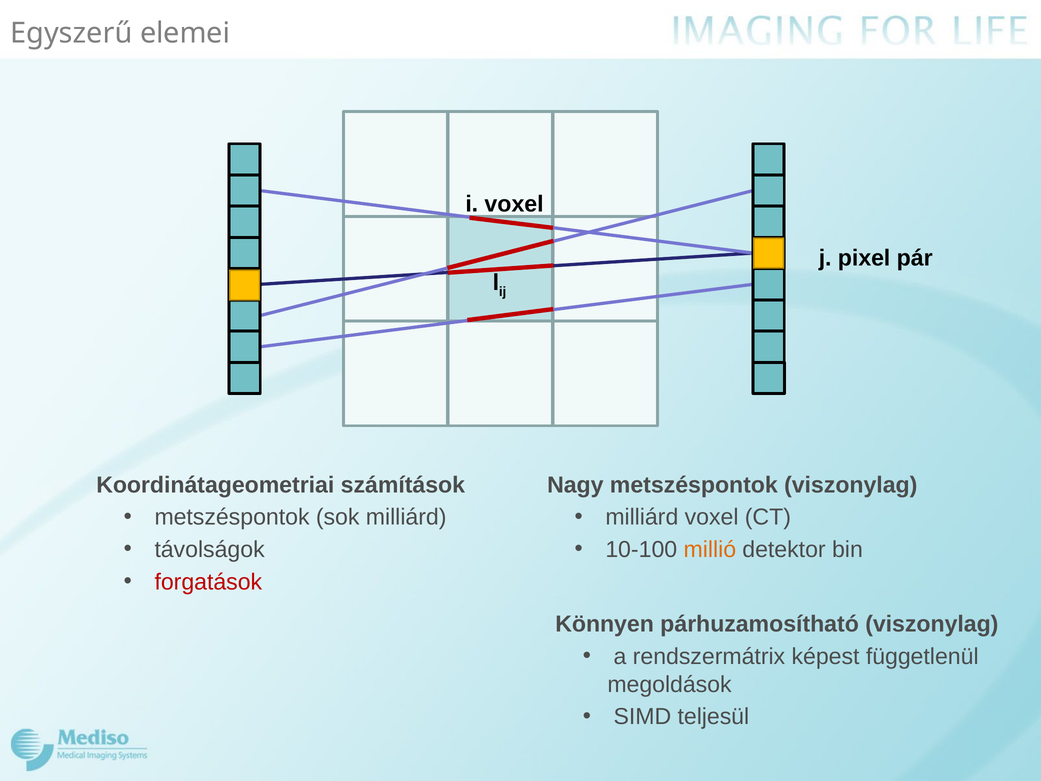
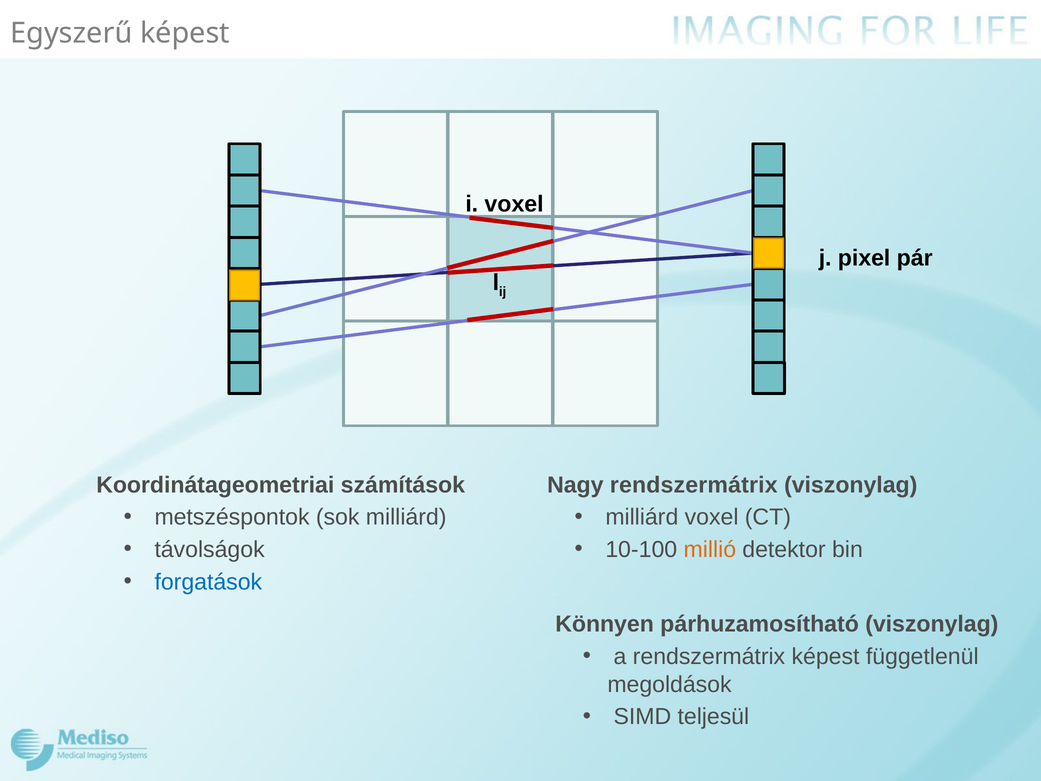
Egyszerű elemei: elemei -> képest (185, 33)
Nagy metszéspontok: metszéspontok -> rendszermátrix (694, 485)
forgatások colour: red -> blue (208, 582)
